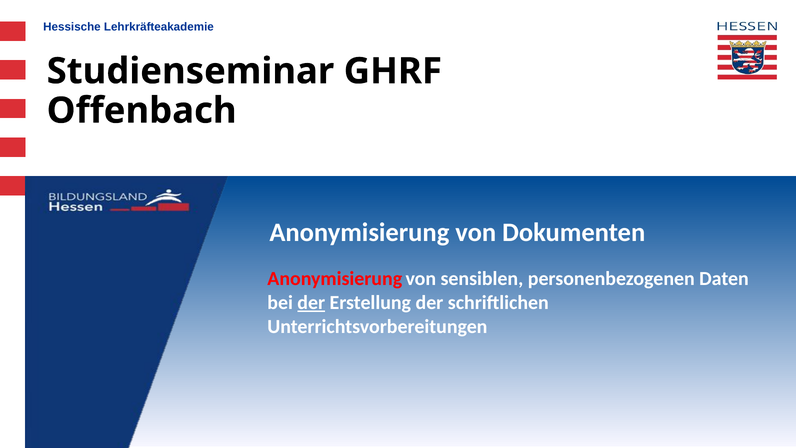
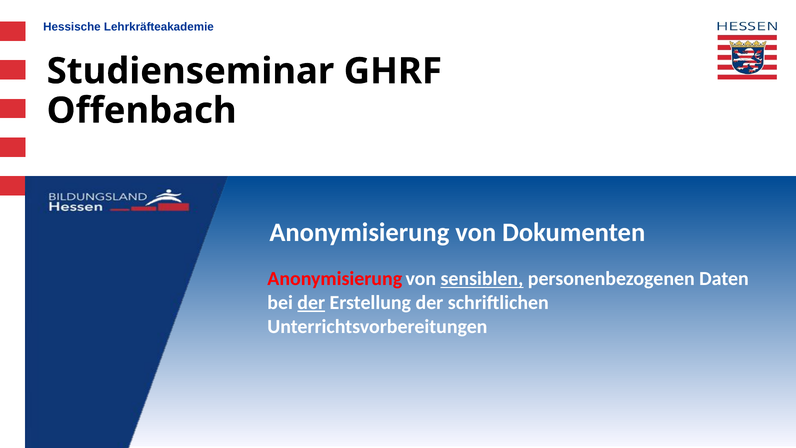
sensiblen underline: none -> present (482, 279)
